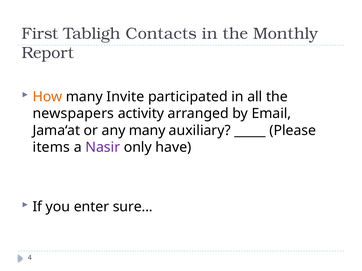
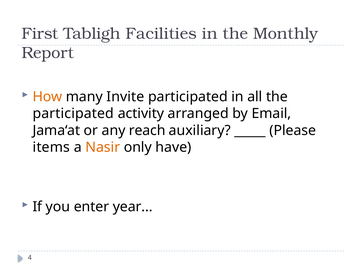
Contacts: Contacts -> Facilities (161, 34)
newspapers: newspapers -> participated (73, 114)
any many: many -> reach (147, 131)
Nasir colour: purple -> orange (103, 148)
sure: sure -> year (133, 207)
